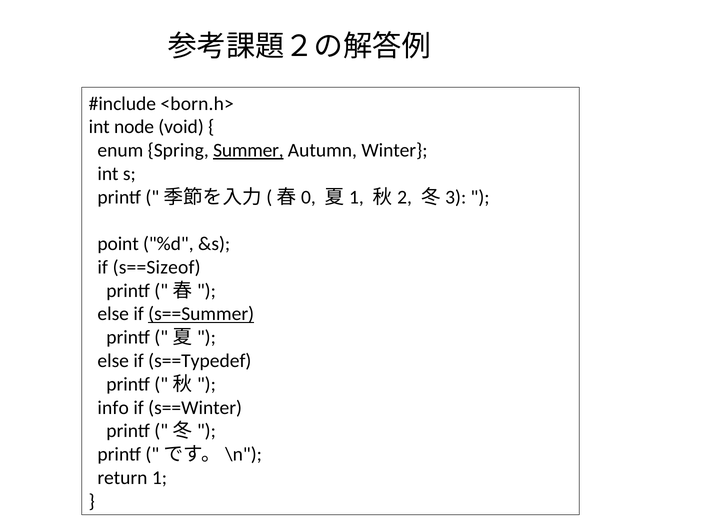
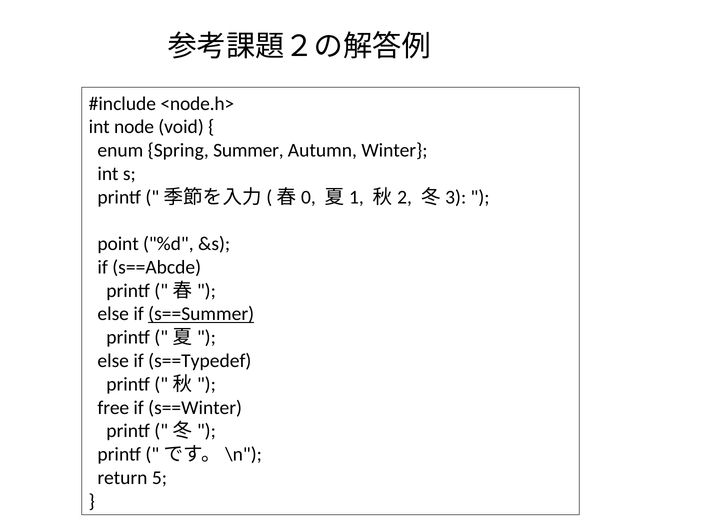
<born.h>: <born.h> -> <node.h> (197, 104)
Summer underline: present -> none (248, 150)
s==Sizeof: s==Sizeof -> s==Abcde (157, 268)
info: info -> free (113, 408)
1: 1 -> 5 (159, 478)
